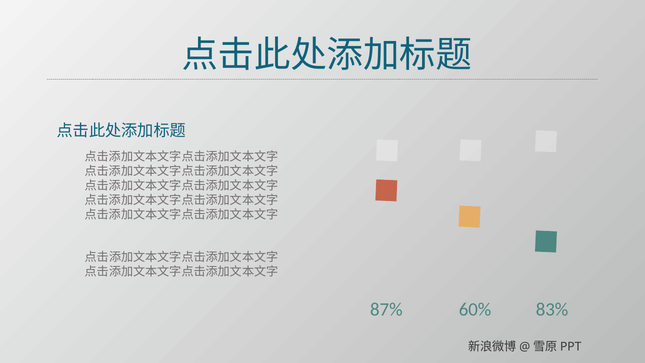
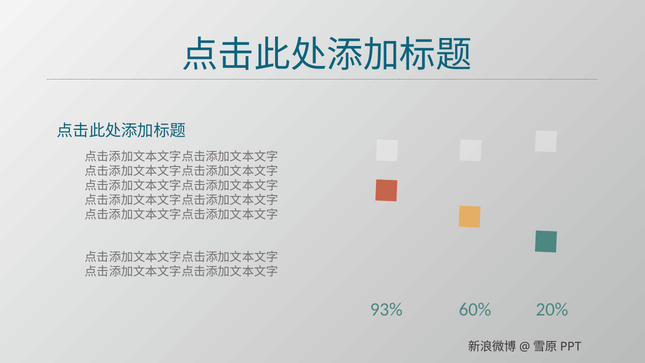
87%: 87% -> 93% (386, 310)
83%: 83% -> 20% (552, 310)
